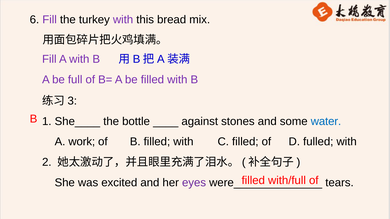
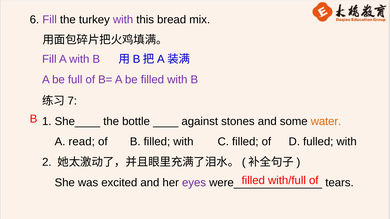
3: 3 -> 7 (72, 101)
water colour: blue -> orange (326, 121)
work: work -> read (82, 142)
